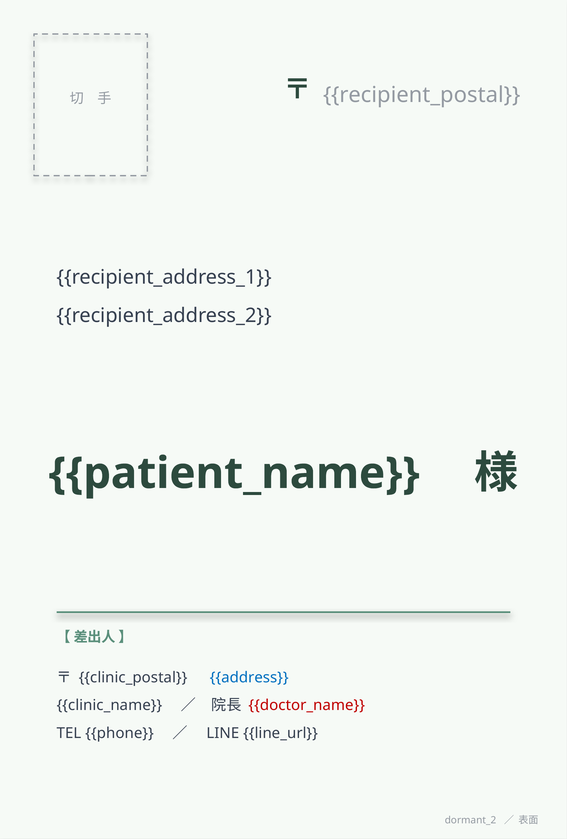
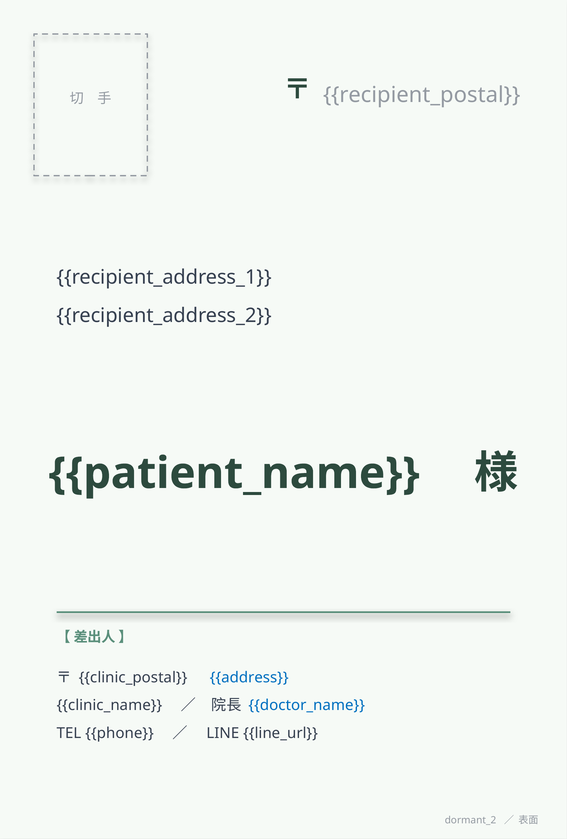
doctor_name colour: red -> blue (307, 705)
